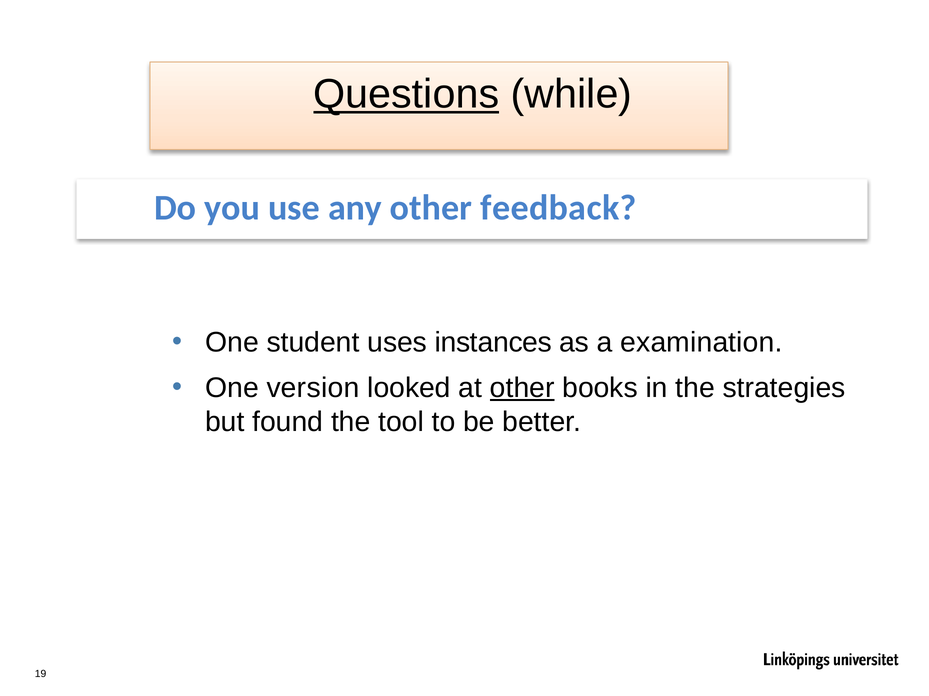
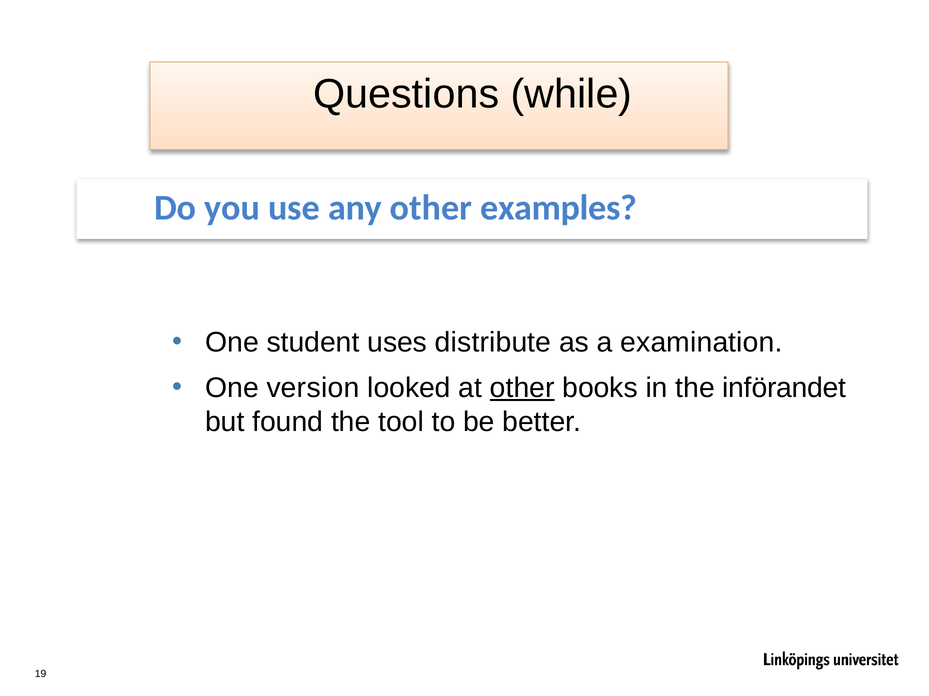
Questions underline: present -> none (406, 94)
feedback: feedback -> examples (559, 208)
instances: instances -> distribute (493, 343)
strategies: strategies -> införandet (784, 388)
